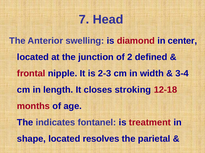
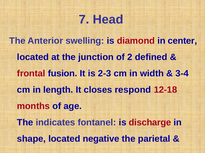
nipple: nipple -> fusion (63, 74)
stroking: stroking -> respond (133, 90)
treatment: treatment -> discharge (150, 123)
resolves: resolves -> negative (101, 139)
